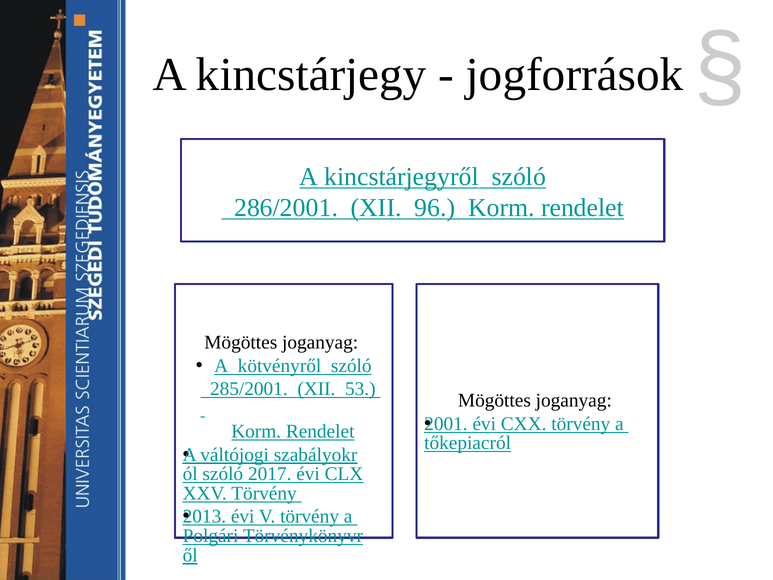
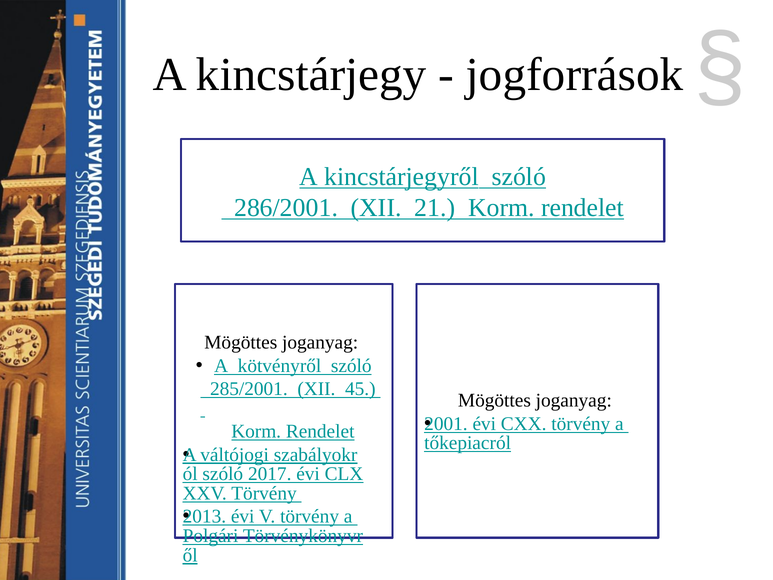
96: 96 -> 21 (435, 207)
53: 53 -> 45 (360, 389)
